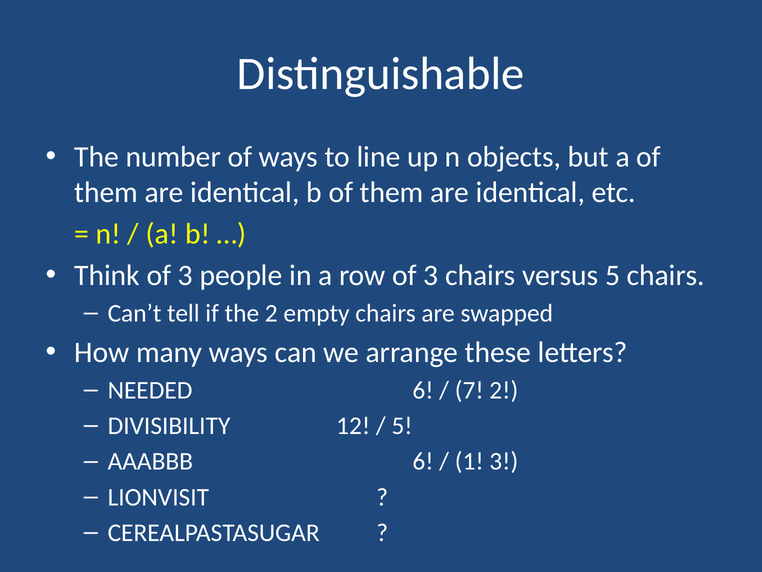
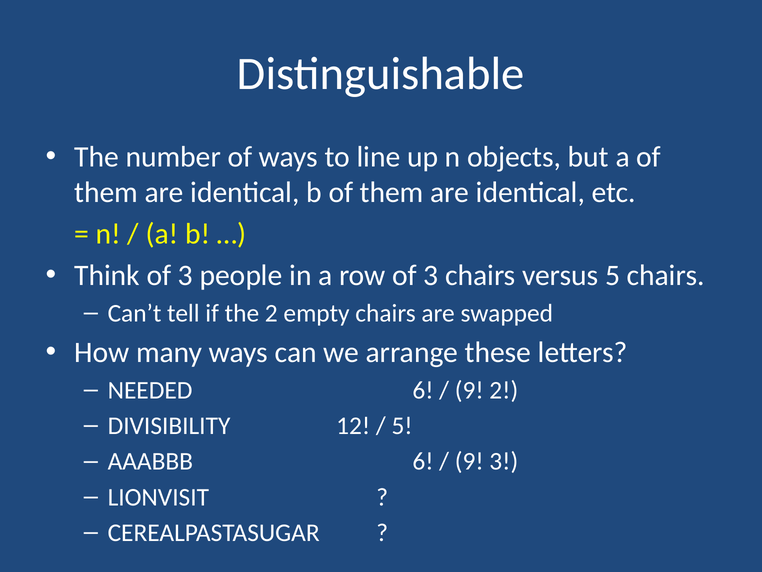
7: 7 -> 9 (469, 390)
1: 1 -> 9 (469, 461)
